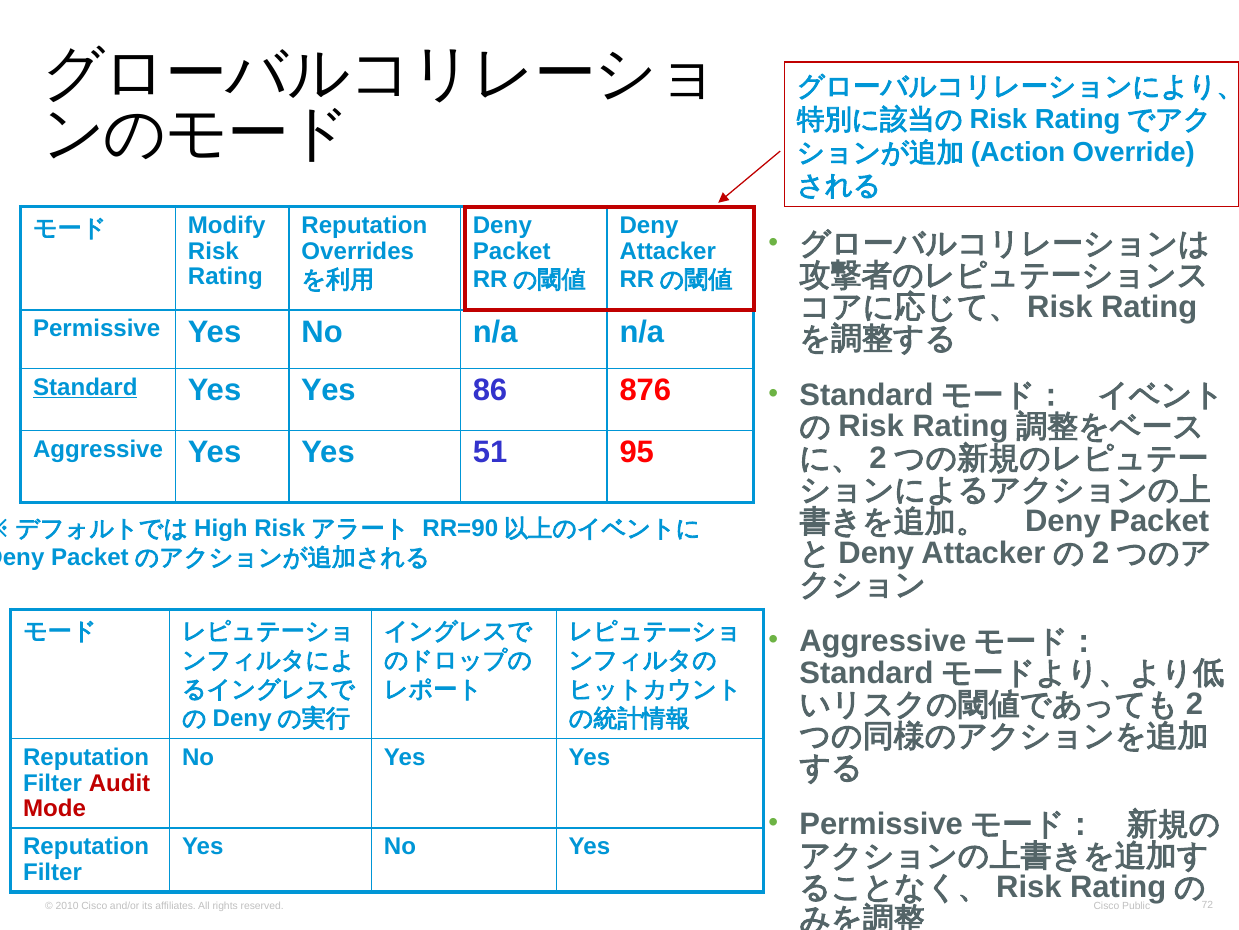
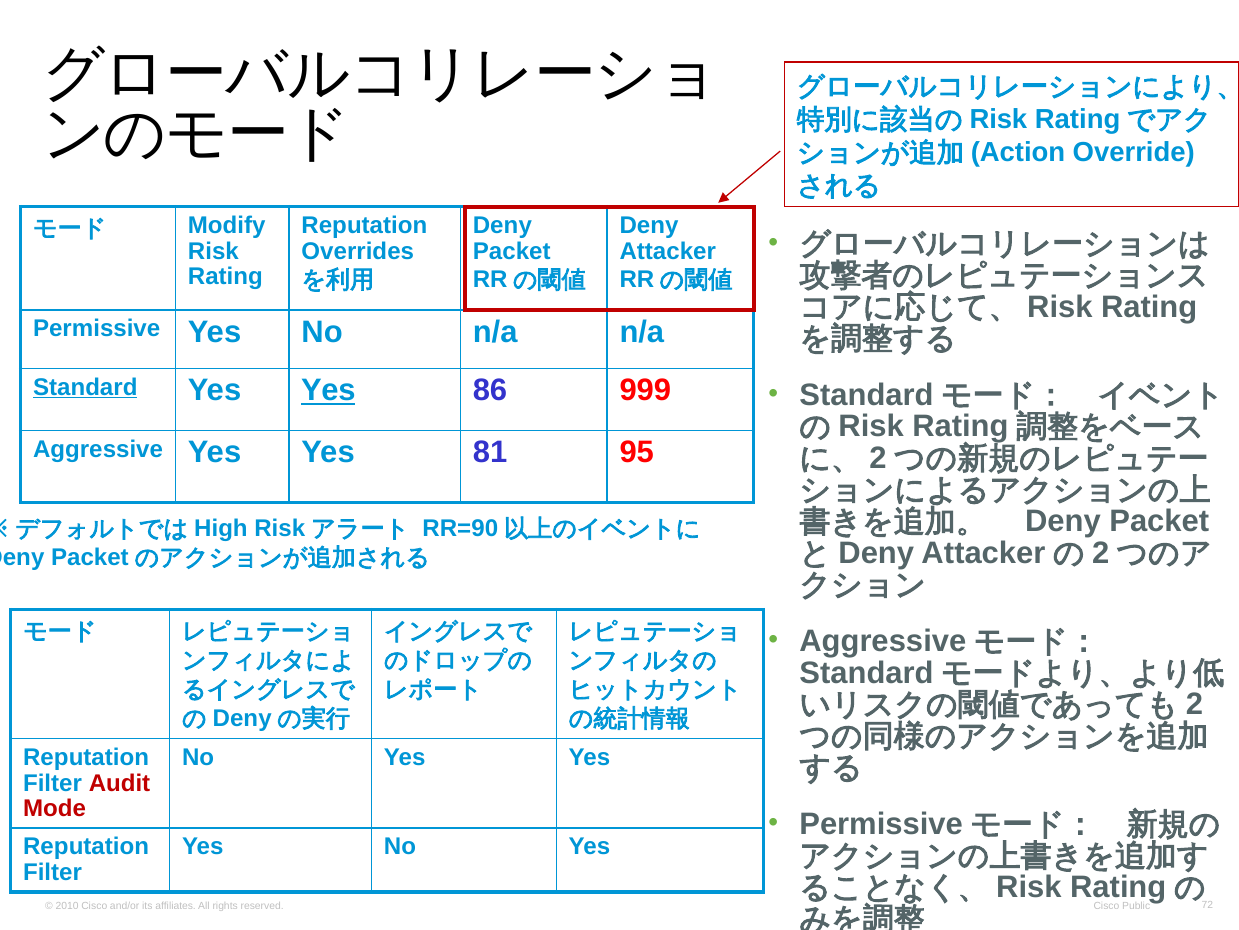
Yes underline: none -> present (328, 390)
876: 876 -> 999 (645, 390)
51: 51 -> 81 (490, 452)
